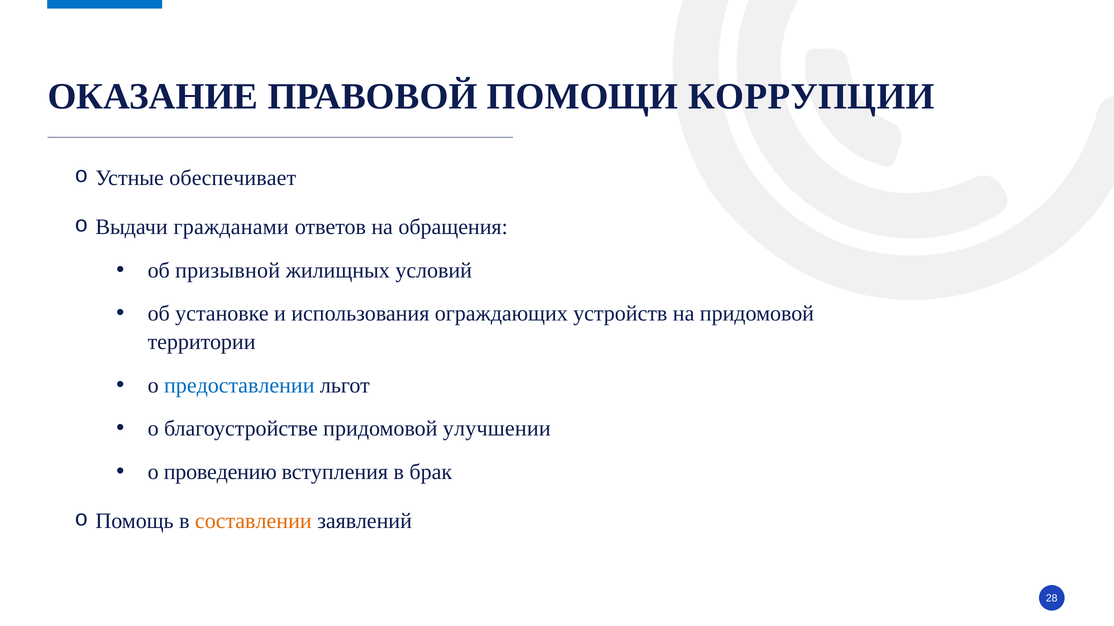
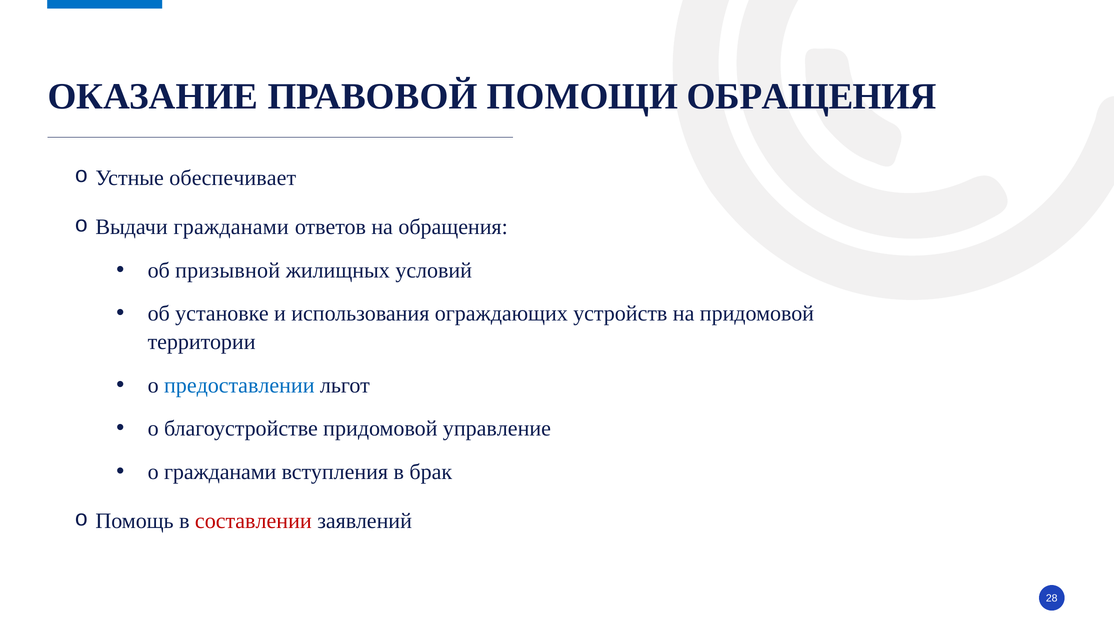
ПОМОЩИ КОРРУПЦИИ: КОРРУПЦИИ -> ОБРАЩЕНИЯ (812, 97)
улучшении: улучшении -> управление (497, 429)
о проведению: проведению -> гражданами (220, 472)
составлении colour: orange -> red (253, 522)
